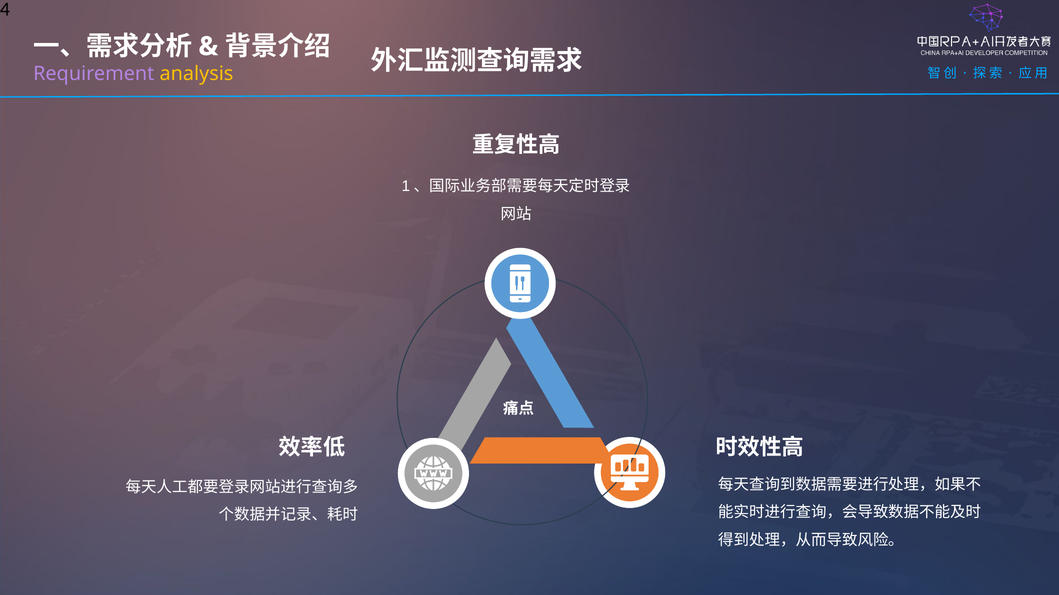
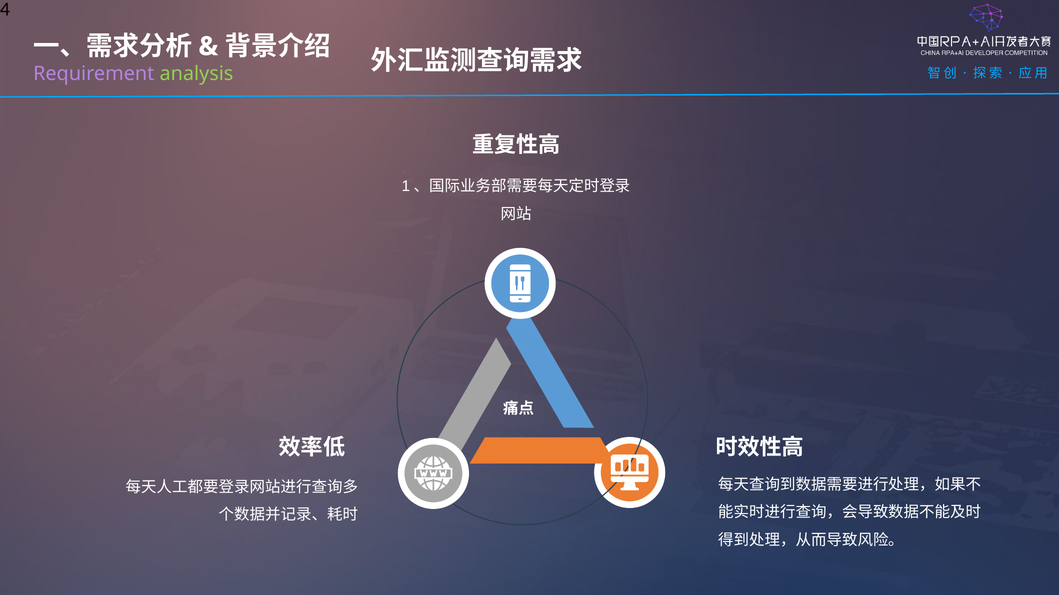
analysis colour: yellow -> light green (196, 74)
